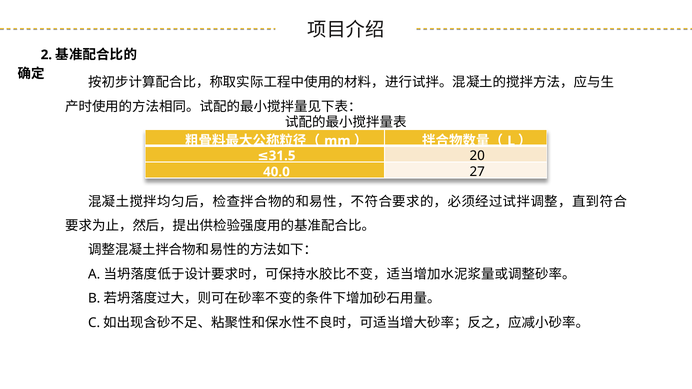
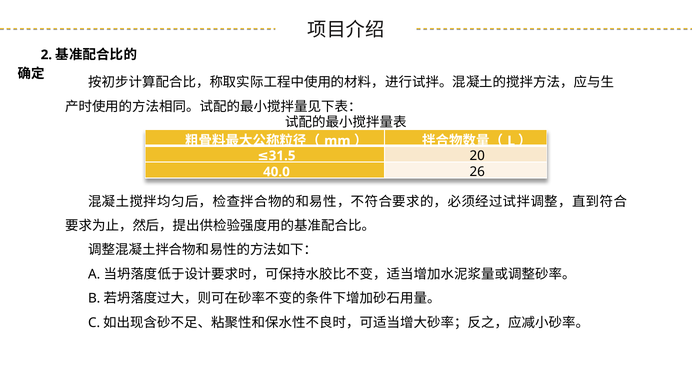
27: 27 -> 26 (477, 172)
